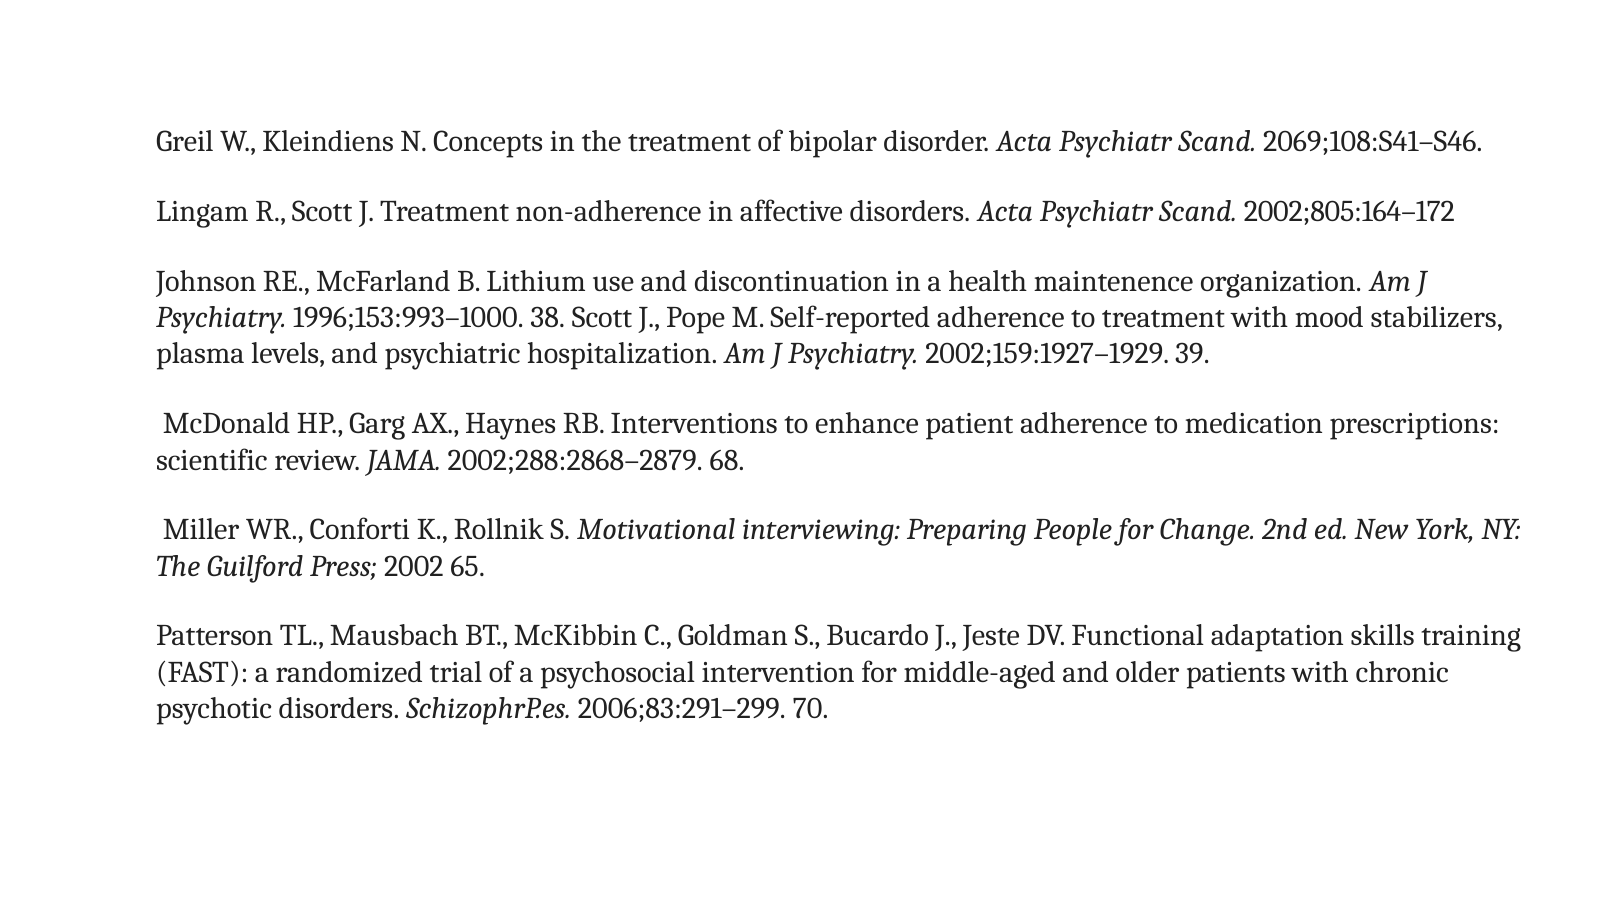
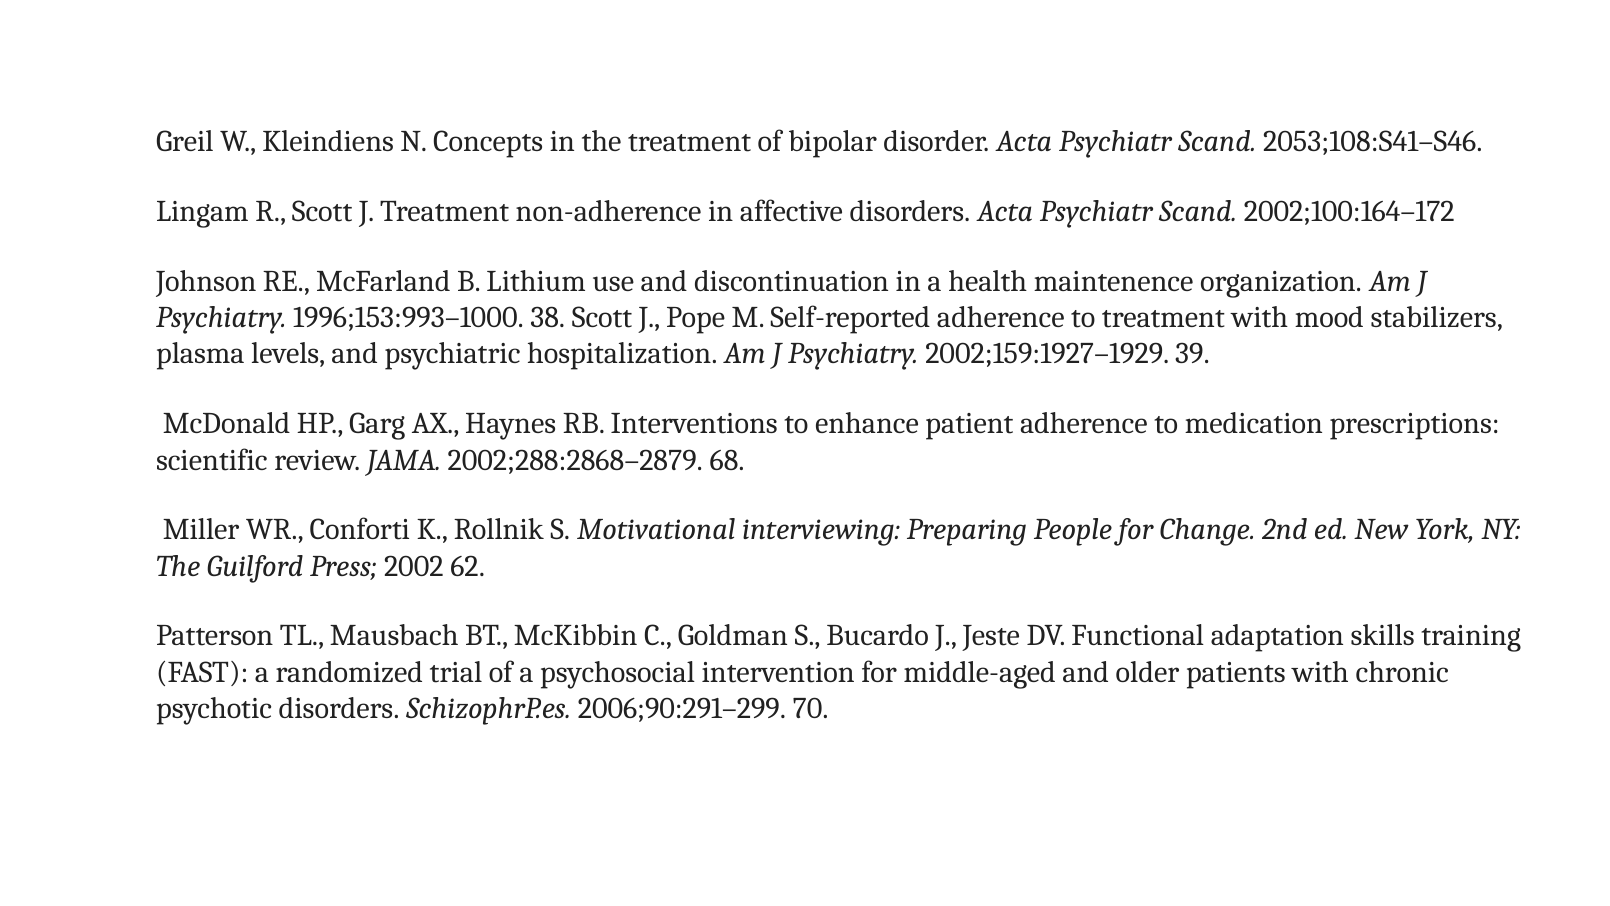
2069;108:S41–S46: 2069;108:S41–S46 -> 2053;108:S41–S46 (1373, 142)
2002;805:164–172: 2002;805:164–172 -> 2002;100:164–172 (1349, 212)
65: 65 -> 62 (468, 566)
2006;83:291–299: 2006;83:291–299 -> 2006;90:291–299 (682, 708)
